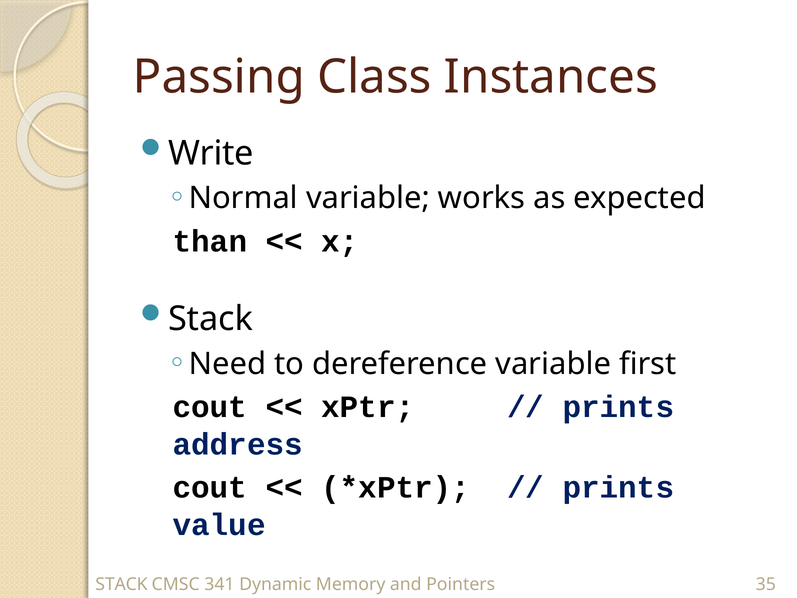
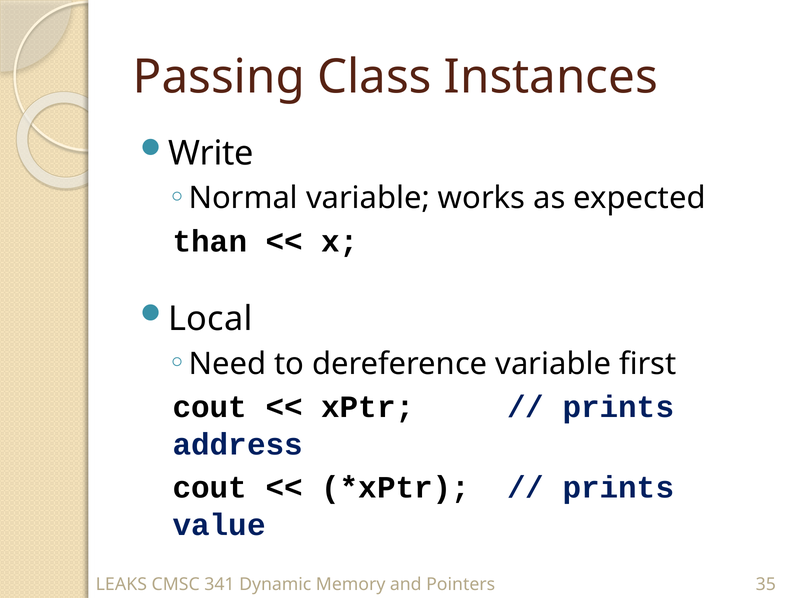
Stack: Stack -> Local (210, 319)
STACK: STACK -> LEAKS (121, 584)
